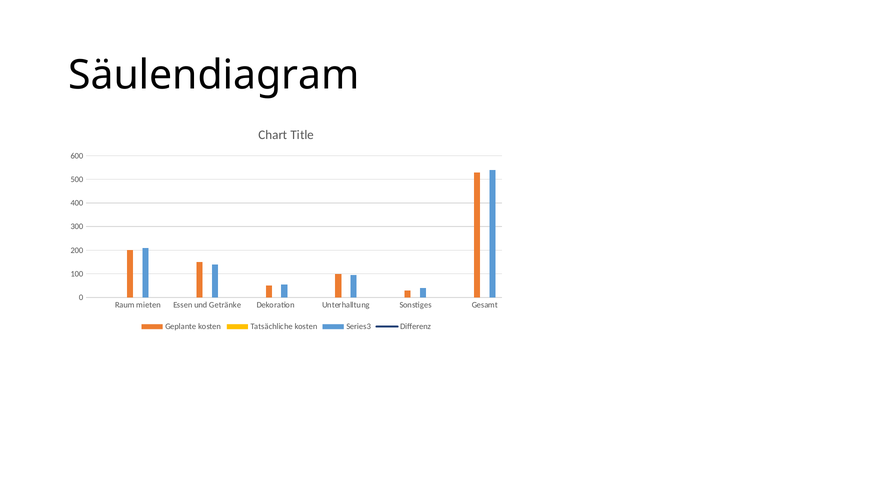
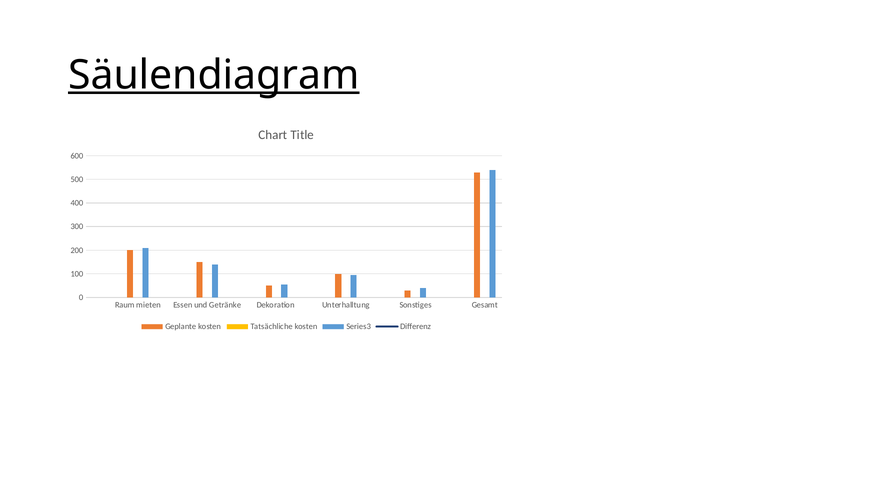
Säulendiagram underline: none -> present (214, 75)
